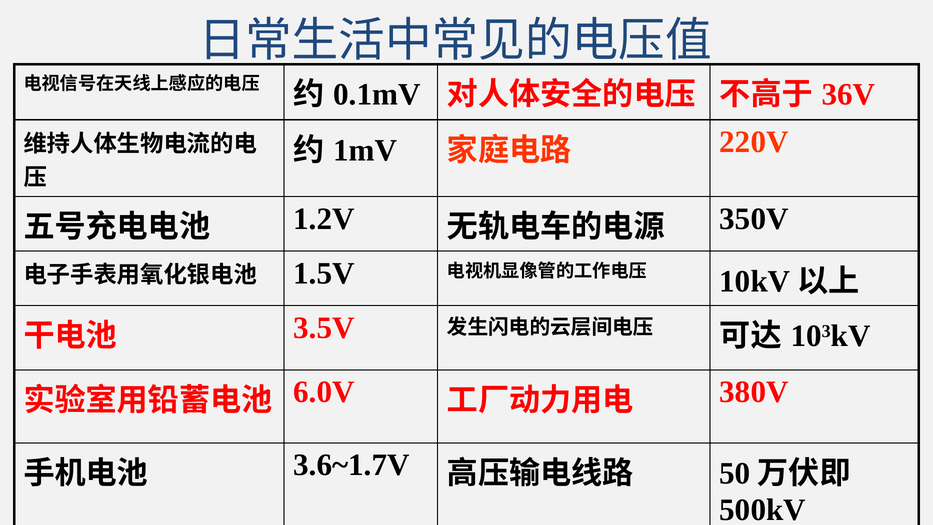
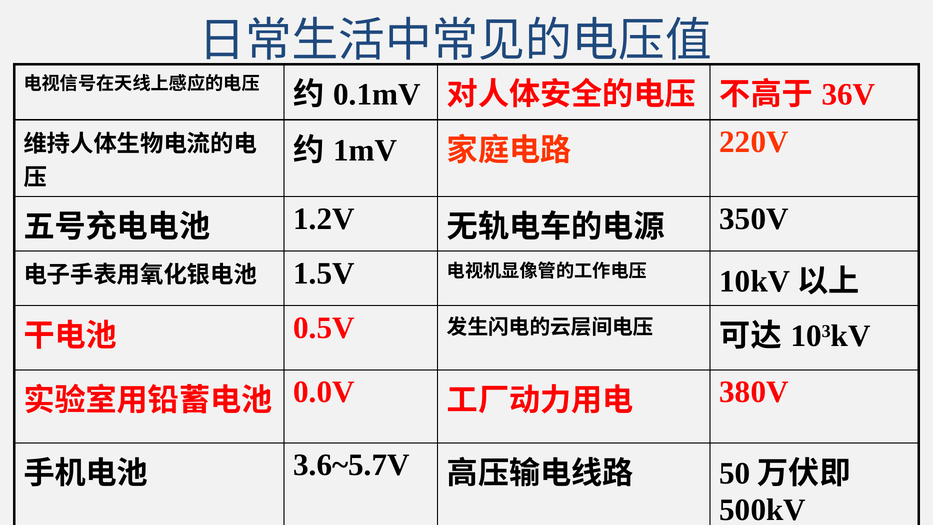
3.5V: 3.5V -> 0.5V (324, 328)
6.0V: 6.0V -> 0.0V (324, 392)
3.6~1.7V: 3.6~1.7V -> 3.6~5.7V (351, 465)
